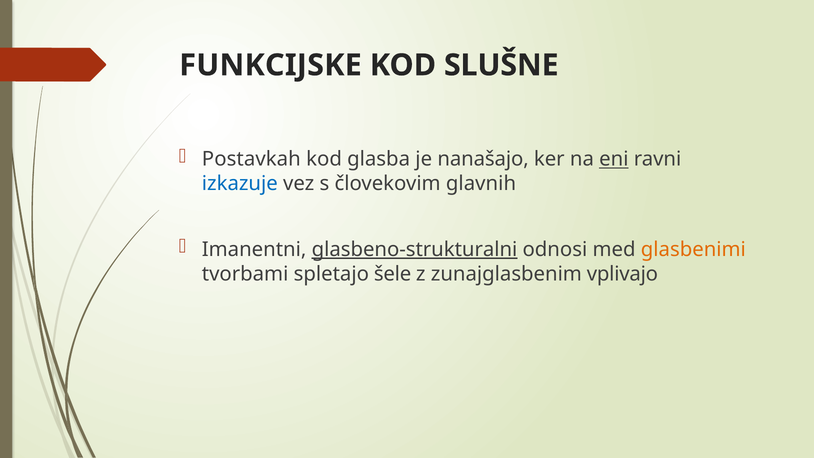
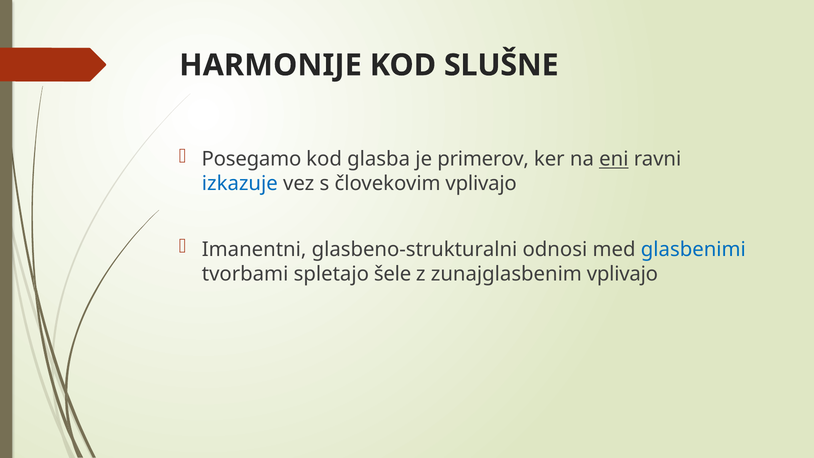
FUNKCIJSKE: FUNKCIJSKE -> HARMONIJE (271, 65)
Postavkah: Postavkah -> Posegamo (251, 159)
nanašajo: nanašajo -> primerov (483, 159)
človekovim glavnih: glavnih -> vplivajo (481, 184)
glasbeno-strukturalni underline: present -> none (414, 249)
glasbenimi colour: orange -> blue (693, 249)
